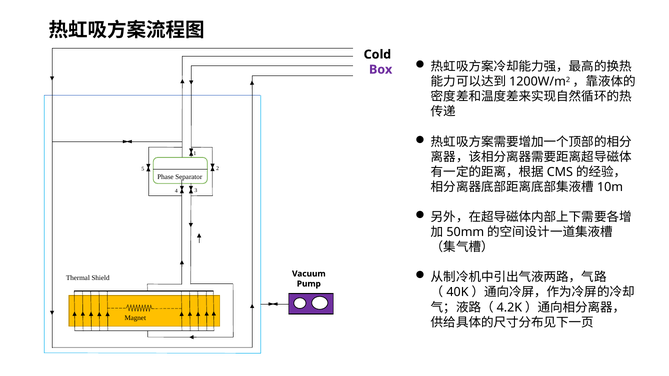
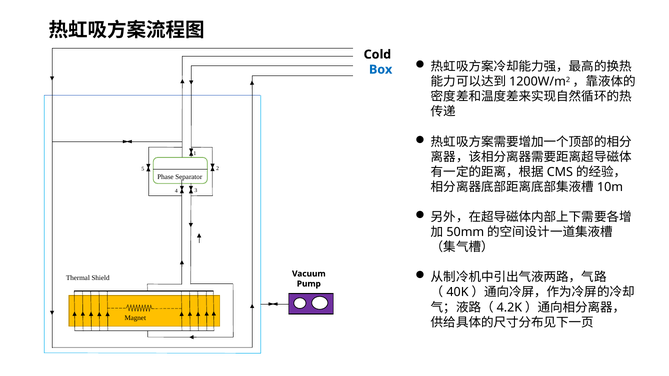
Box colour: purple -> blue (381, 70)
